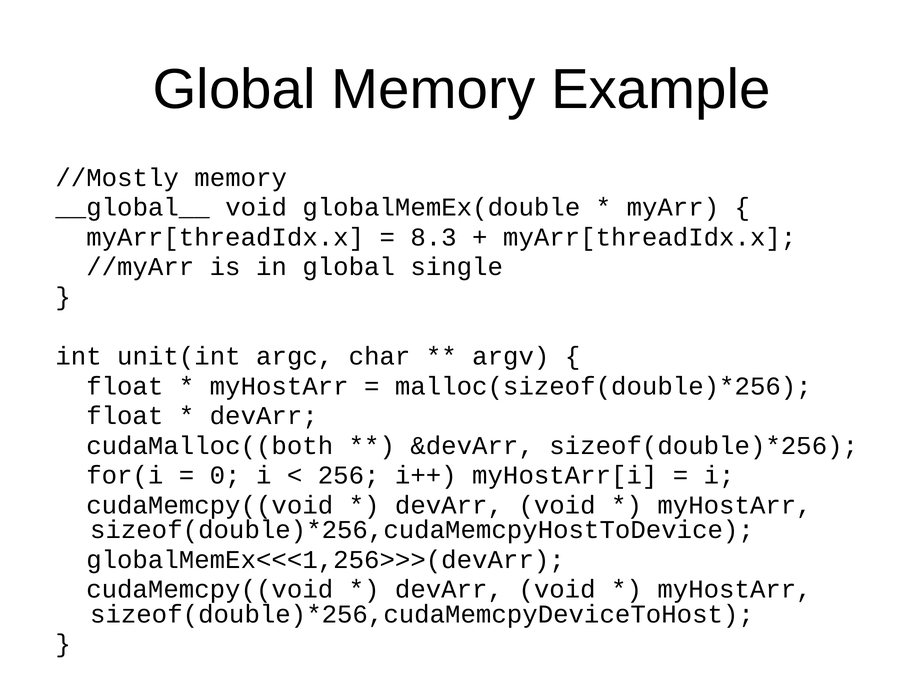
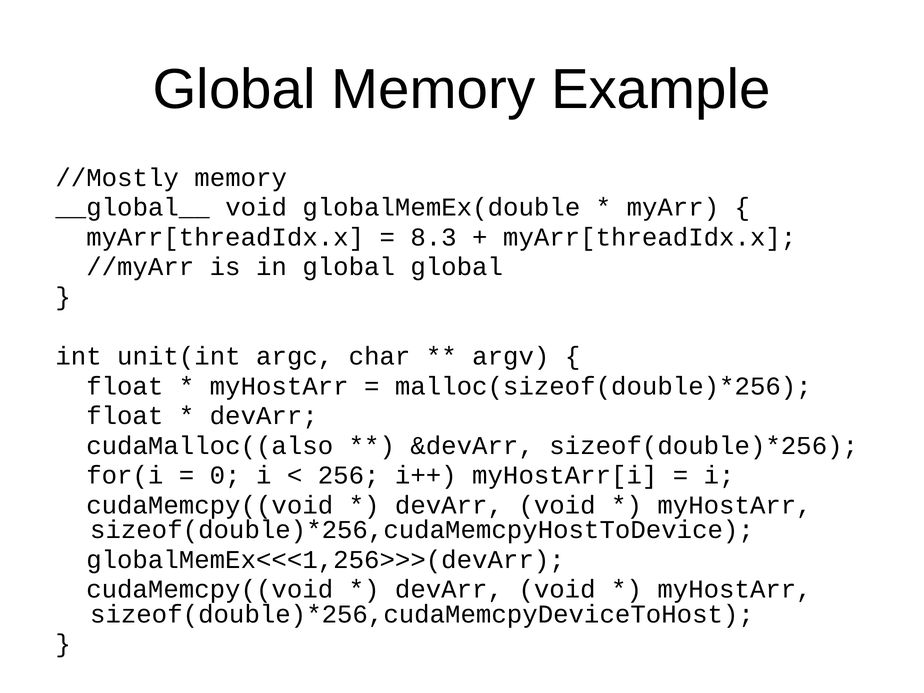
global single: single -> global (457, 267)
cudaMalloc((both: cudaMalloc((both -> cudaMalloc((also (210, 446)
